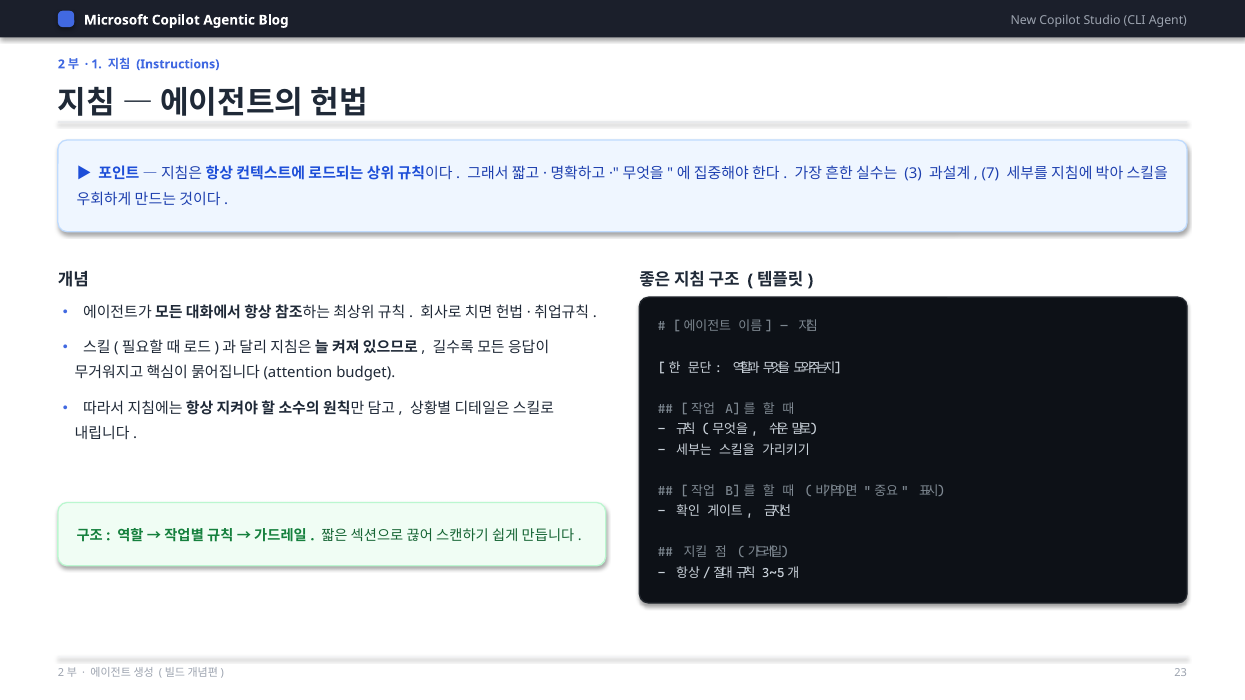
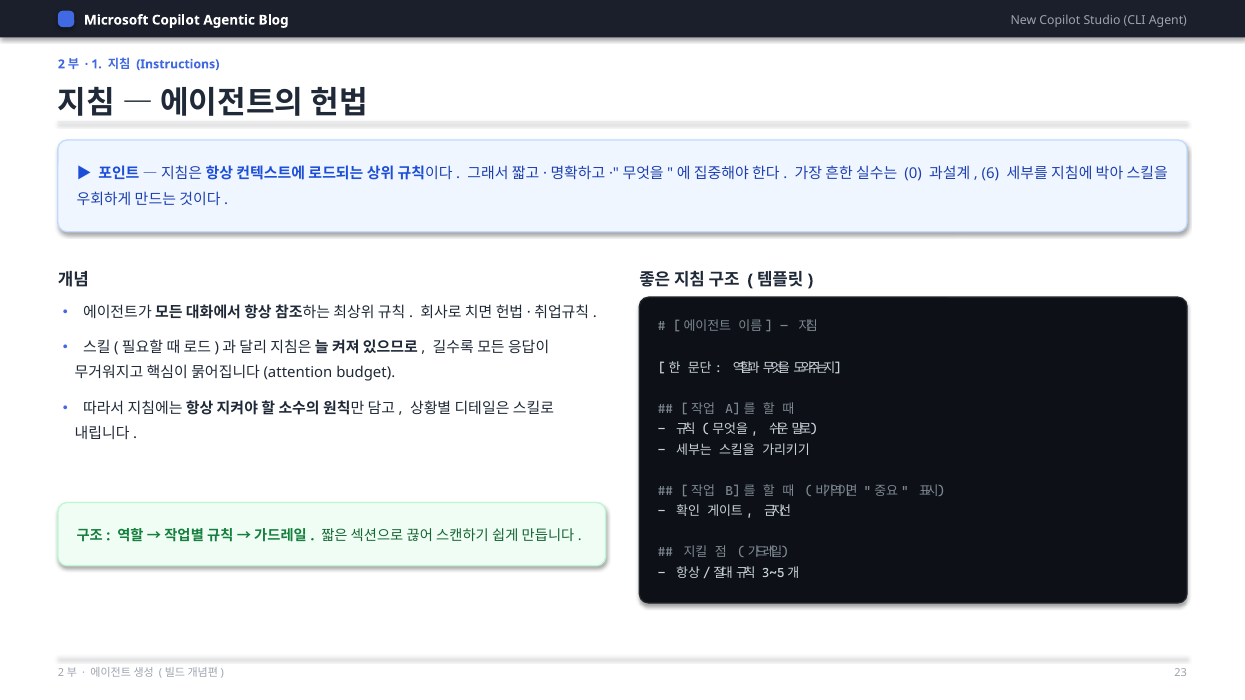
3: 3 -> 0 (913, 174)
7: 7 -> 6 (990, 174)
